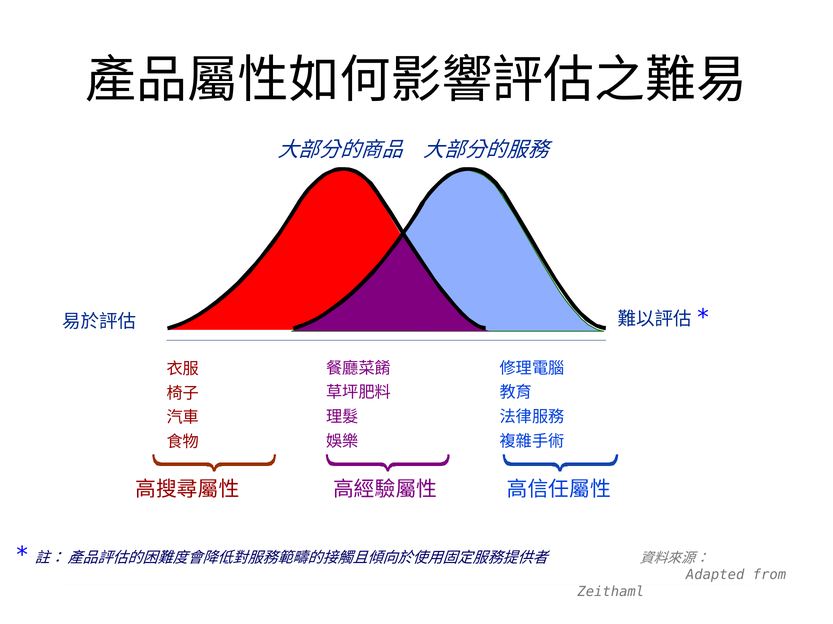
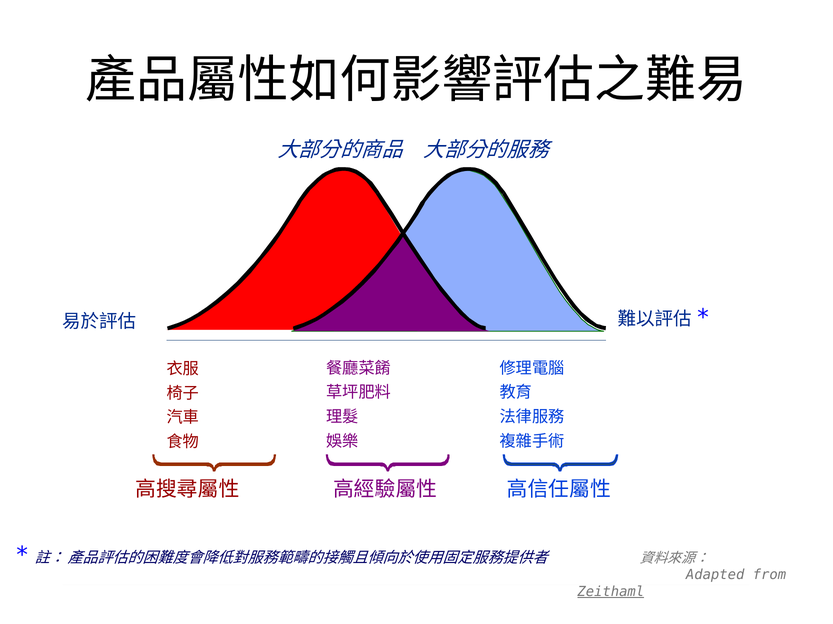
Zeithaml underline: none -> present (611, 592)
